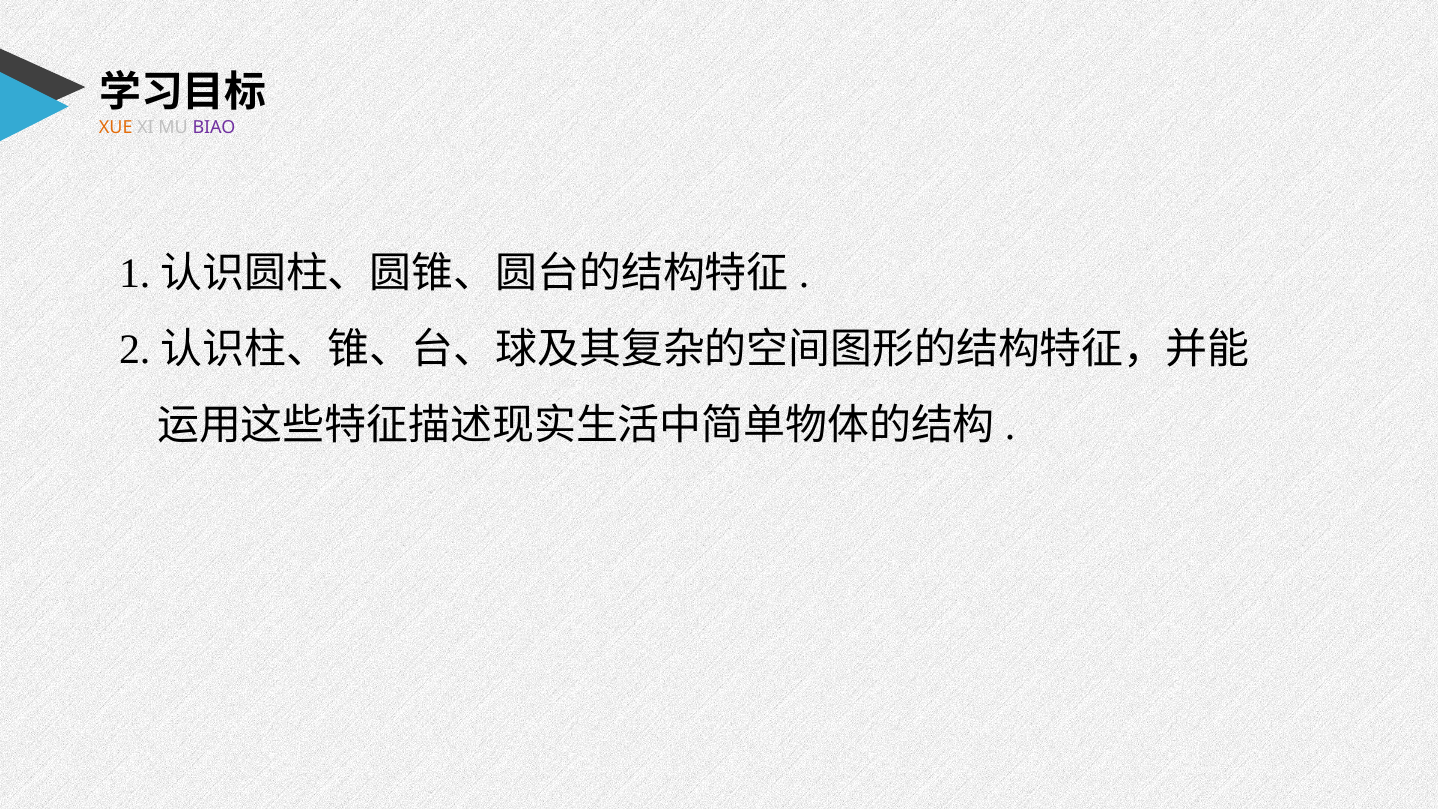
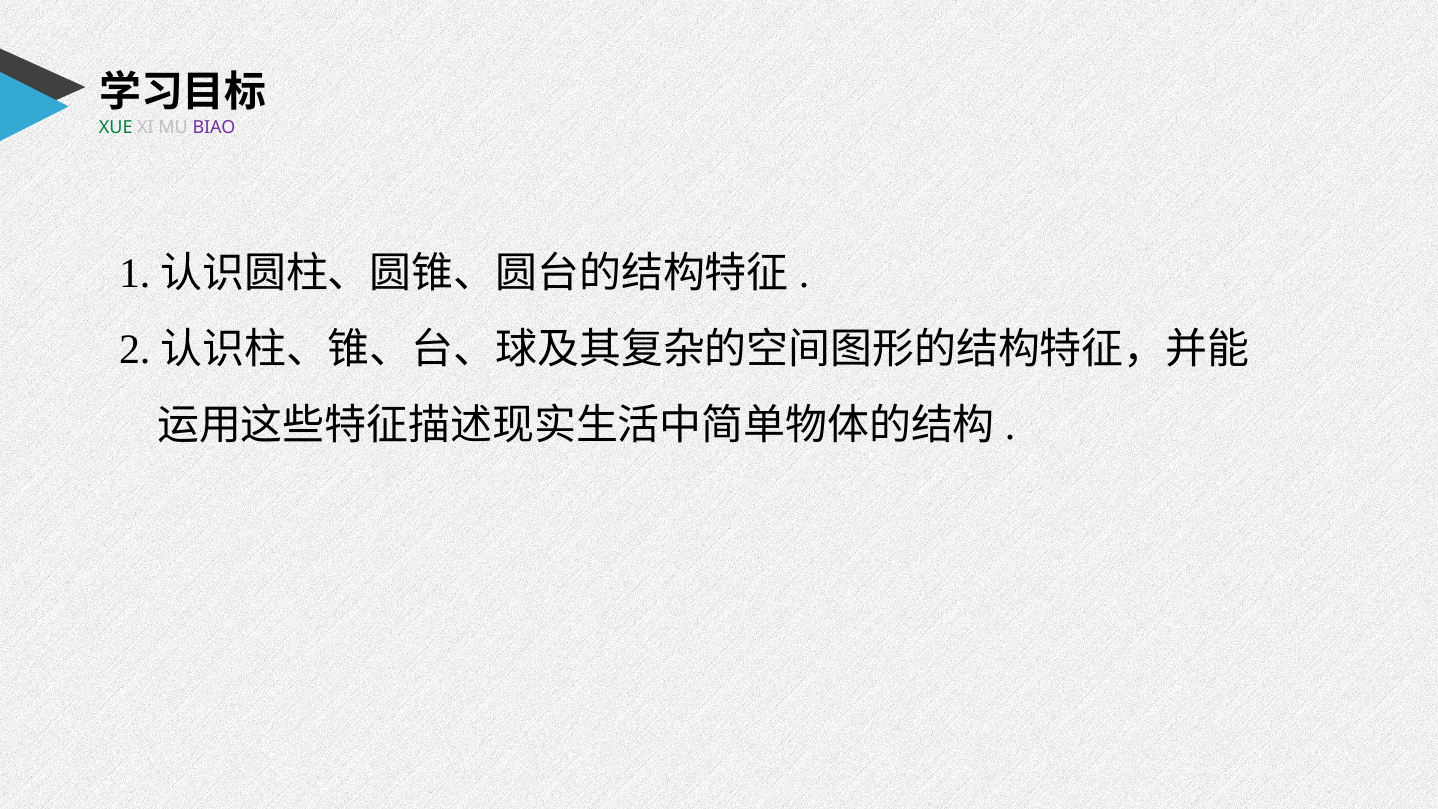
XUE colour: orange -> green (116, 128)
